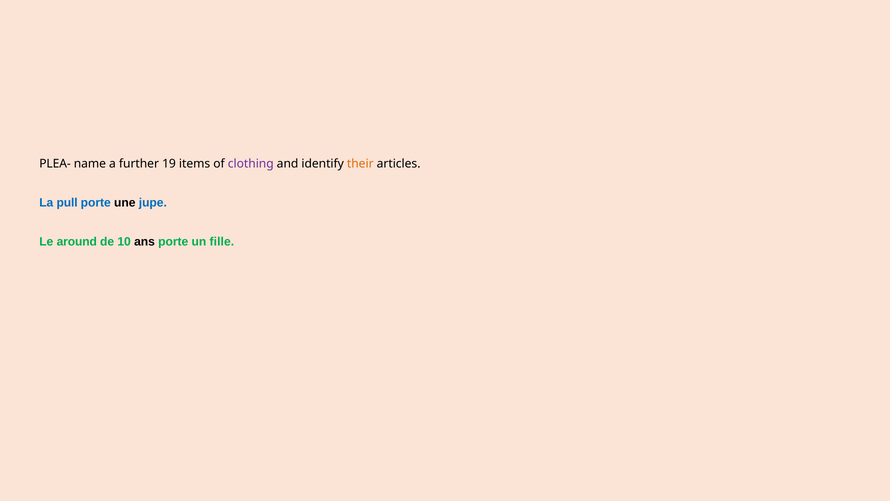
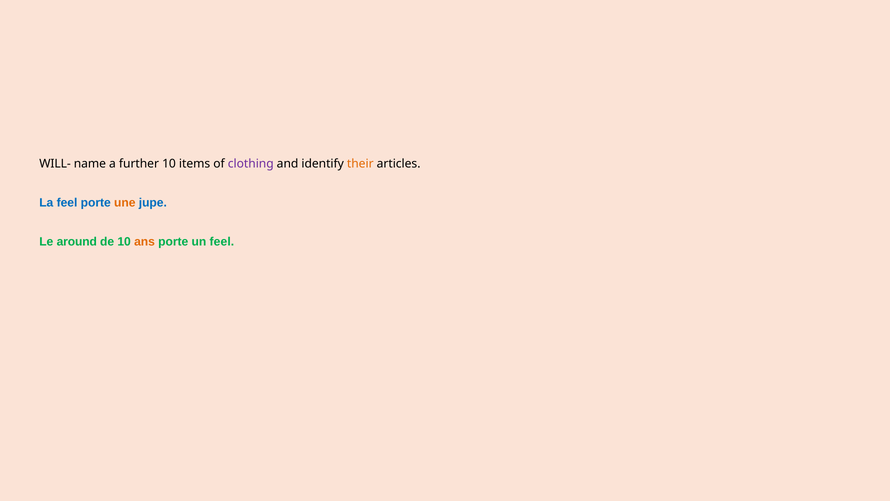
PLEA-: PLEA- -> WILL- (55, 163)
further 19: 19 -> 10 (169, 163)
La pull: pull -> feel (67, 203)
une colour: black -> orange (125, 203)
ans colour: black -> orange (145, 242)
un fille: fille -> feel (222, 242)
